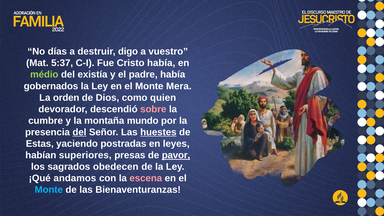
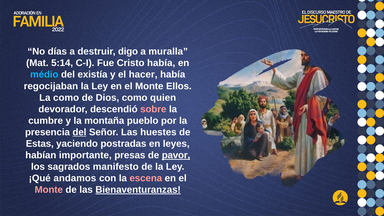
vuestro: vuestro -> muralla (168, 52)
5:37: 5:37 -> 5:14 (62, 63)
médio colour: light green -> light blue (44, 75)
padre: padre -> hacer (143, 75)
gobernados: gobernados -> regocijaban (51, 86)
Mera: Mera -> Ellos (179, 86)
La orden: orden -> como (66, 98)
mundo: mundo -> pueblo (143, 121)
huestes underline: present -> none (158, 132)
superiores: superiores -> importante (85, 155)
obedecen: obedecen -> manifesto (116, 167)
Monte colour: light blue -> pink (49, 190)
Bienaventuranzas underline: none -> present (138, 190)
